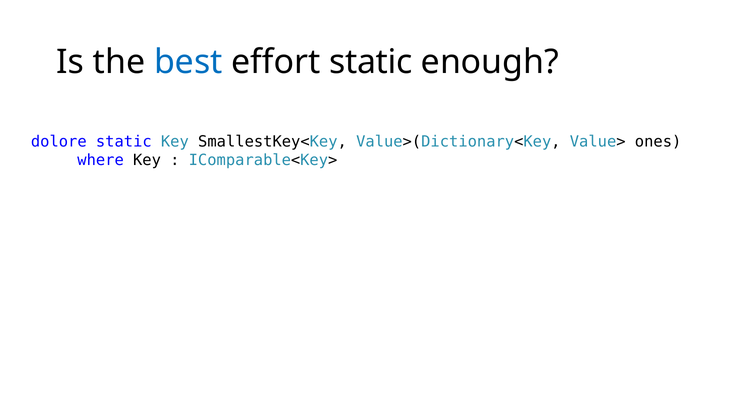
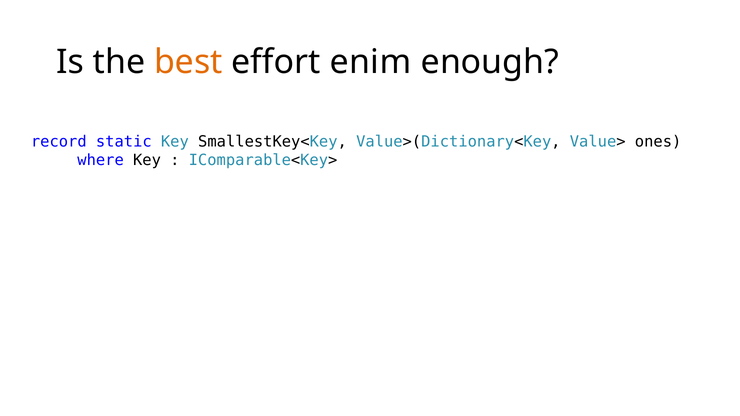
best colour: blue -> orange (188, 62)
effort static: static -> enim (370, 62)
dolore: dolore -> record (59, 142)
